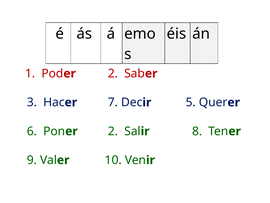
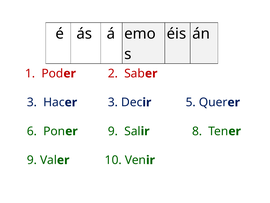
7: 7 -> 3 (113, 102)
2: 2 -> 9 (113, 131)
